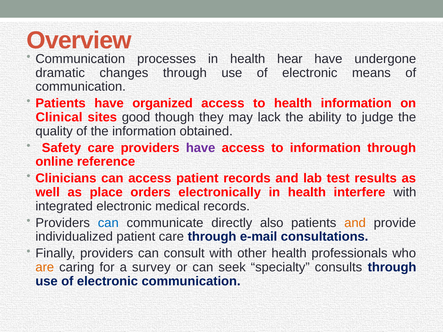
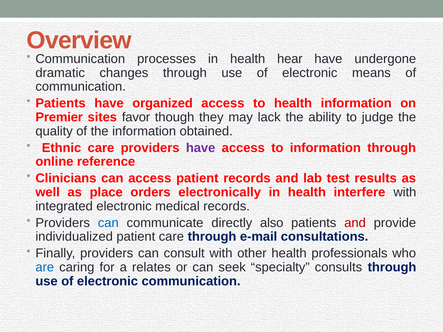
Clinical: Clinical -> Premier (59, 117)
good: good -> favor (136, 117)
Safety: Safety -> Ethnic (62, 148)
and colour: orange -> red (355, 223)
are colour: orange -> blue (45, 267)
survey: survey -> relates (151, 267)
